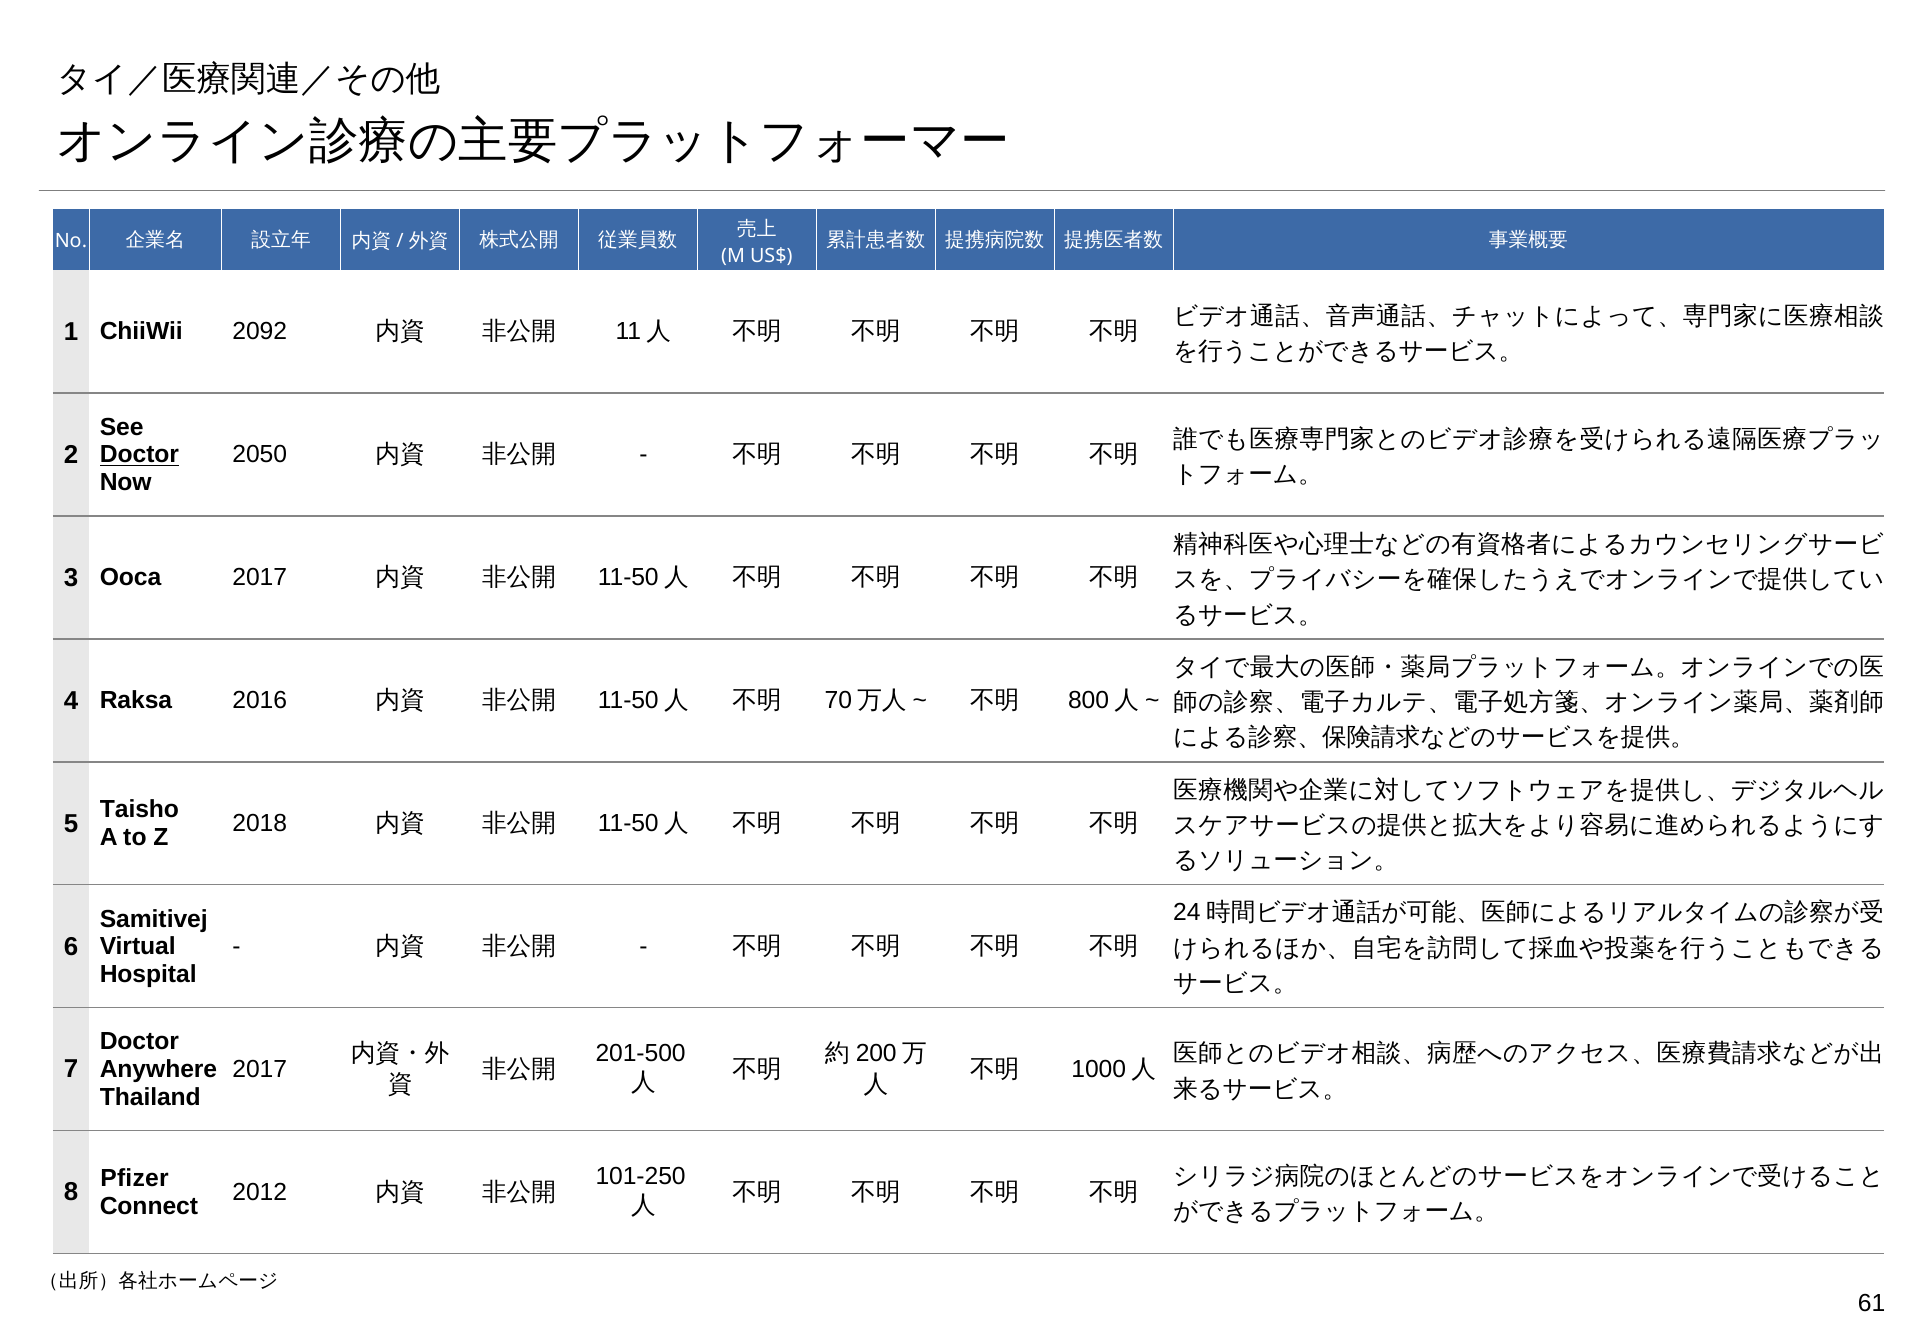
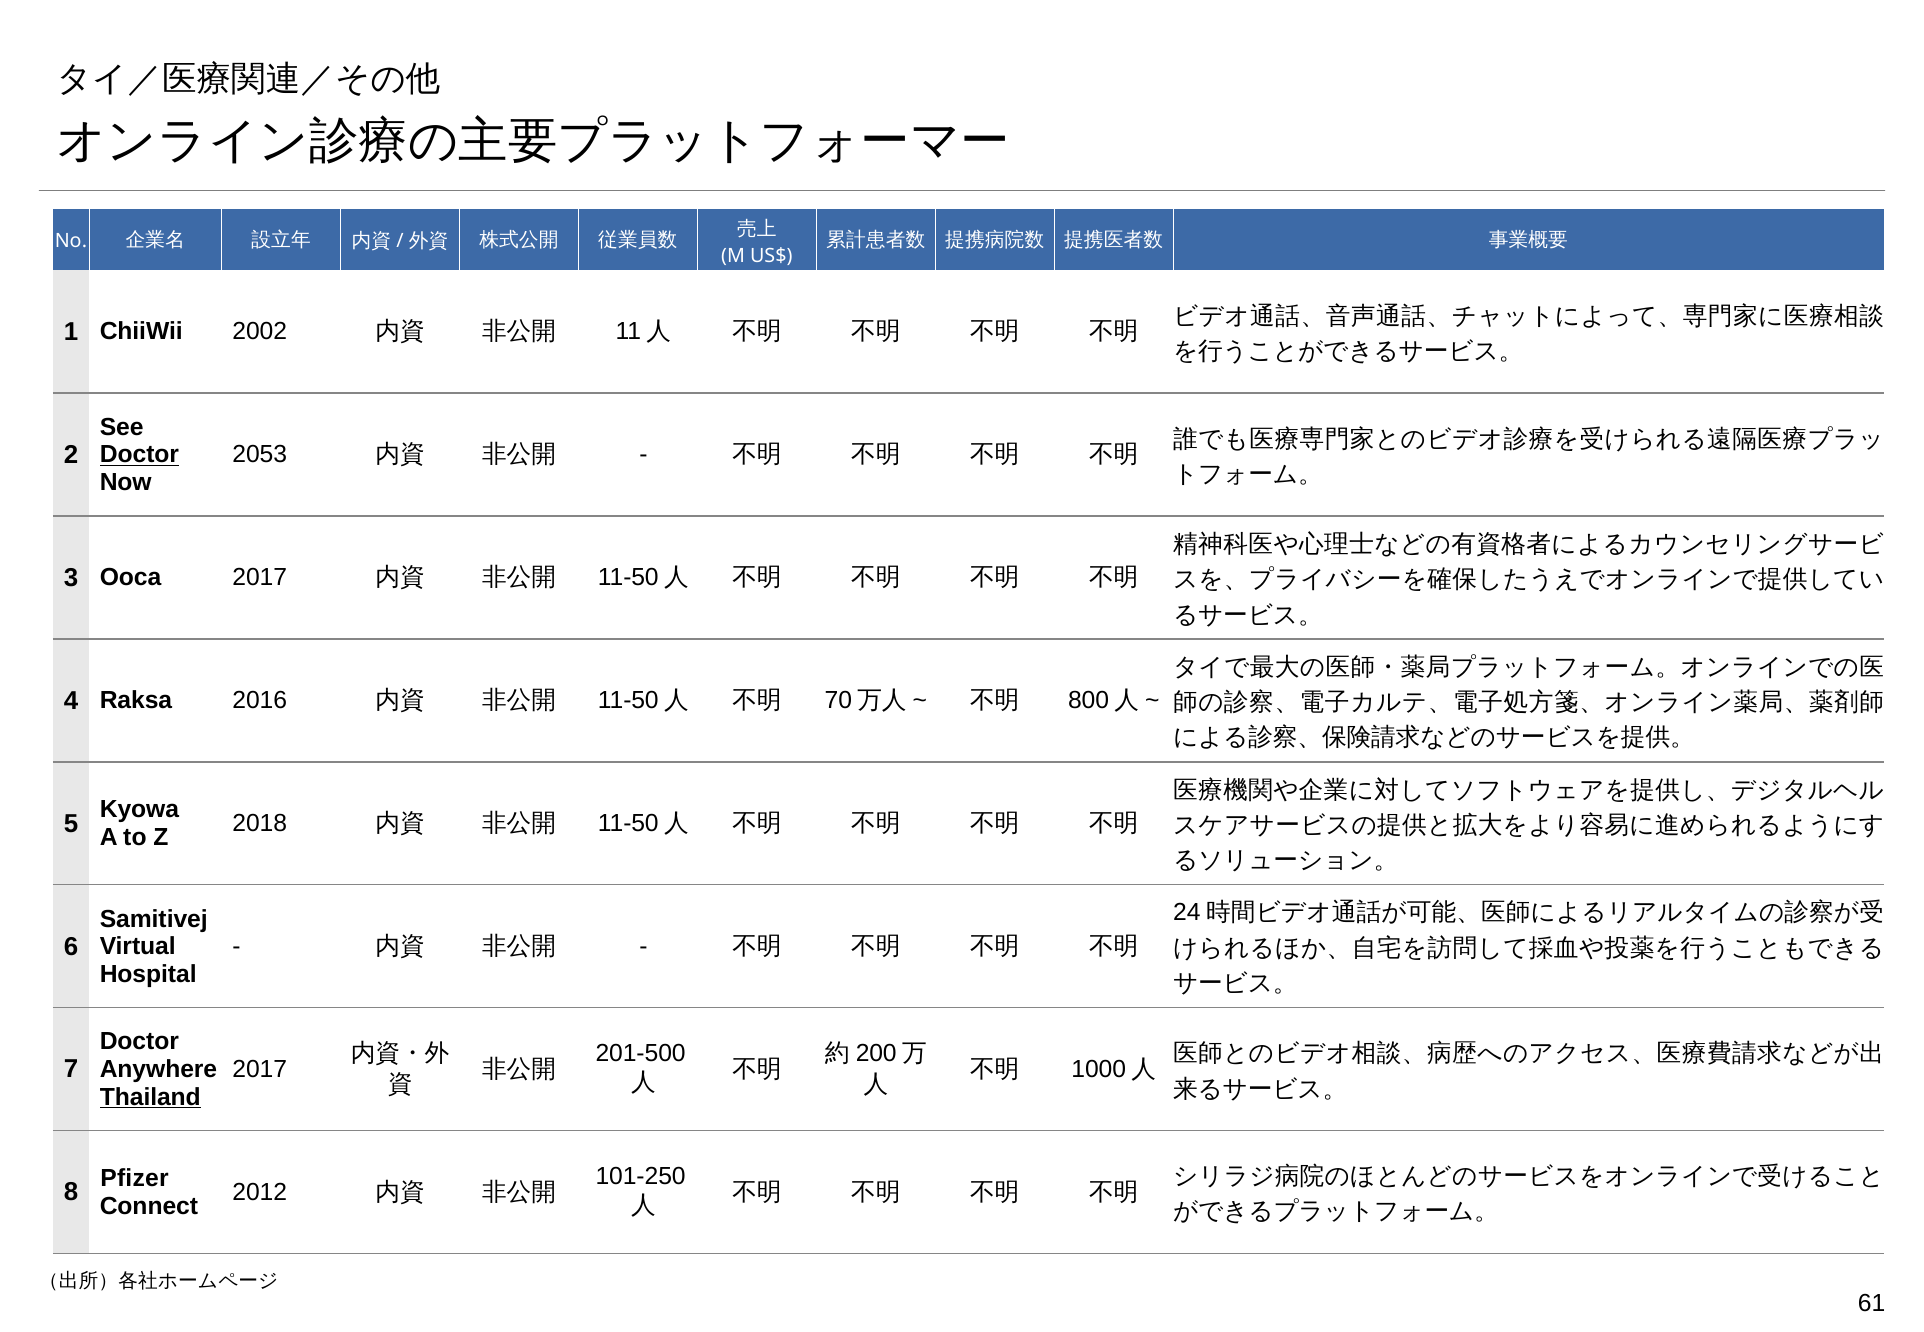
2092: 2092 -> 2002 (260, 332)
2050: 2050 -> 2053 (260, 455)
Taisho: Taisho -> Kyowa (139, 810)
Thailand underline: none -> present (150, 1097)
